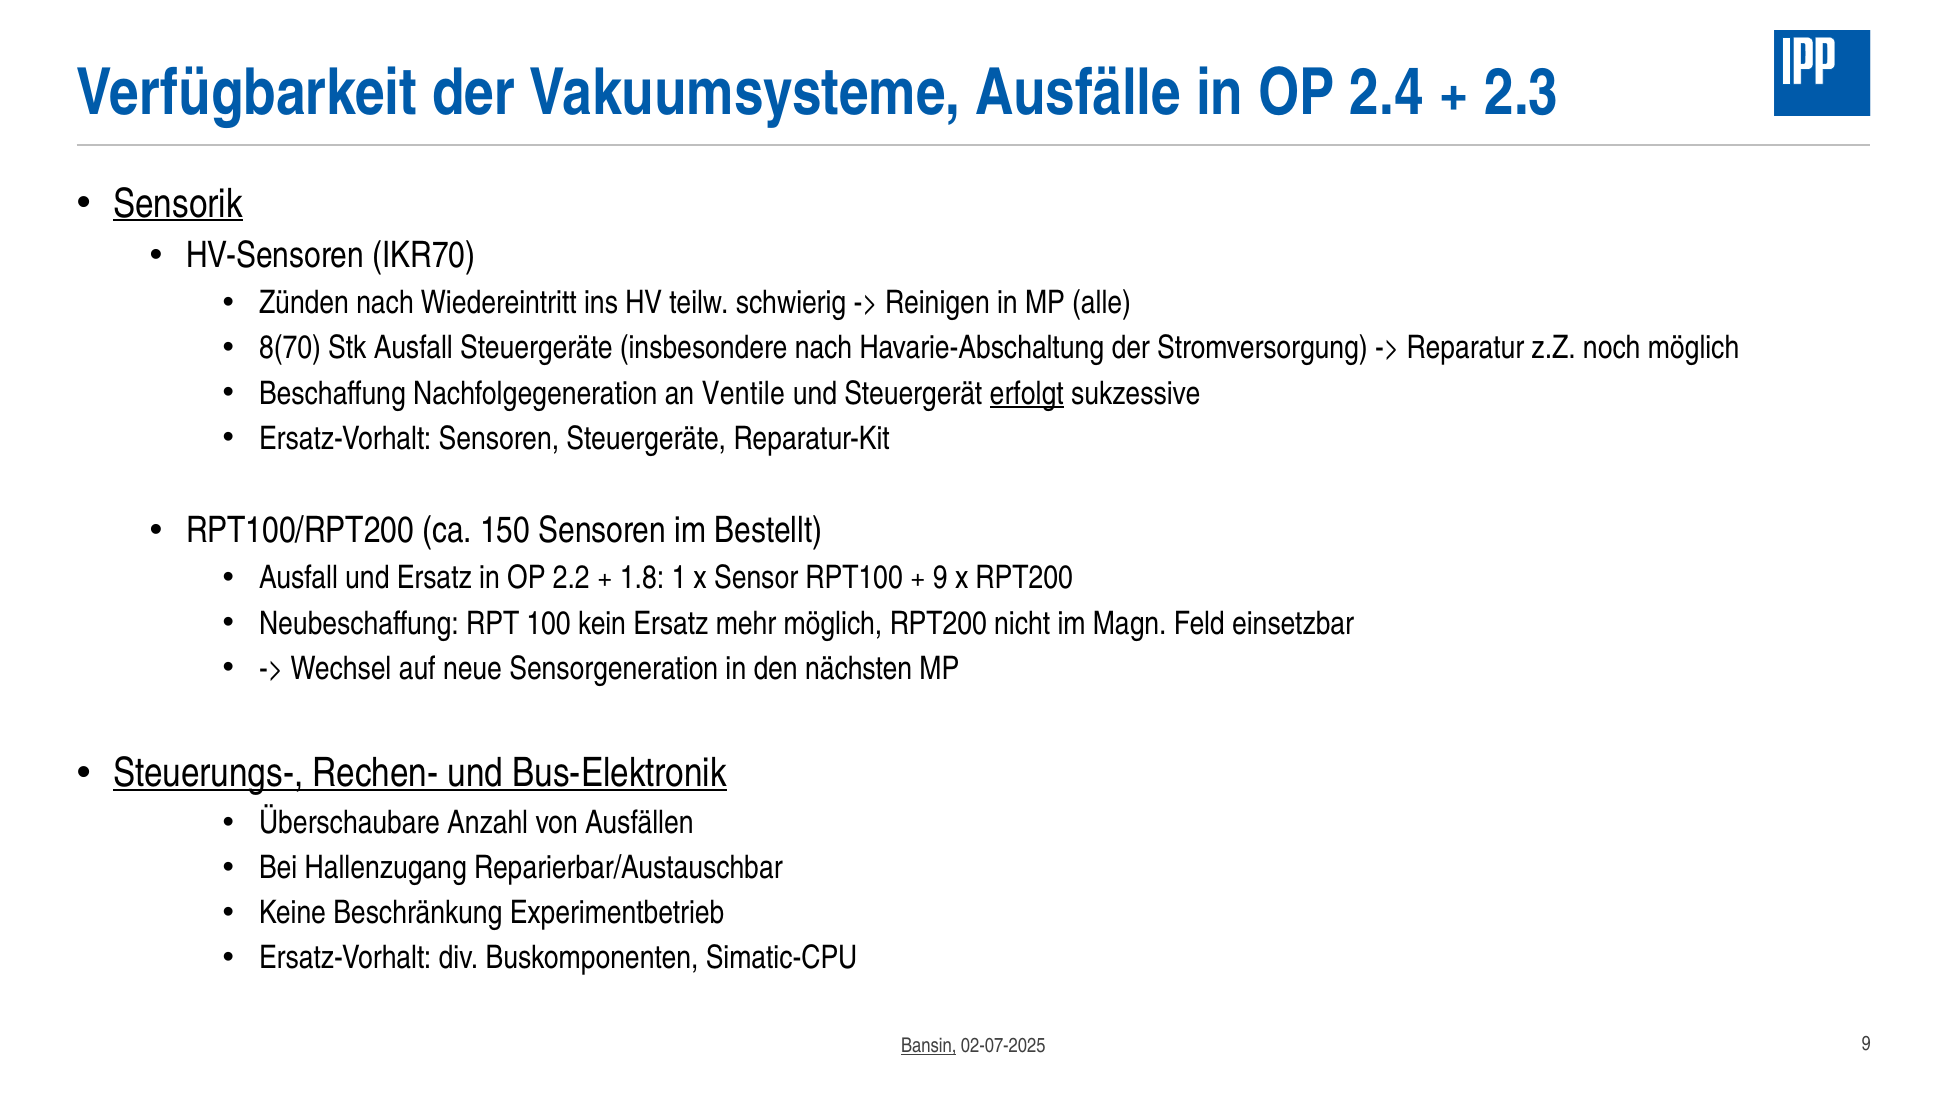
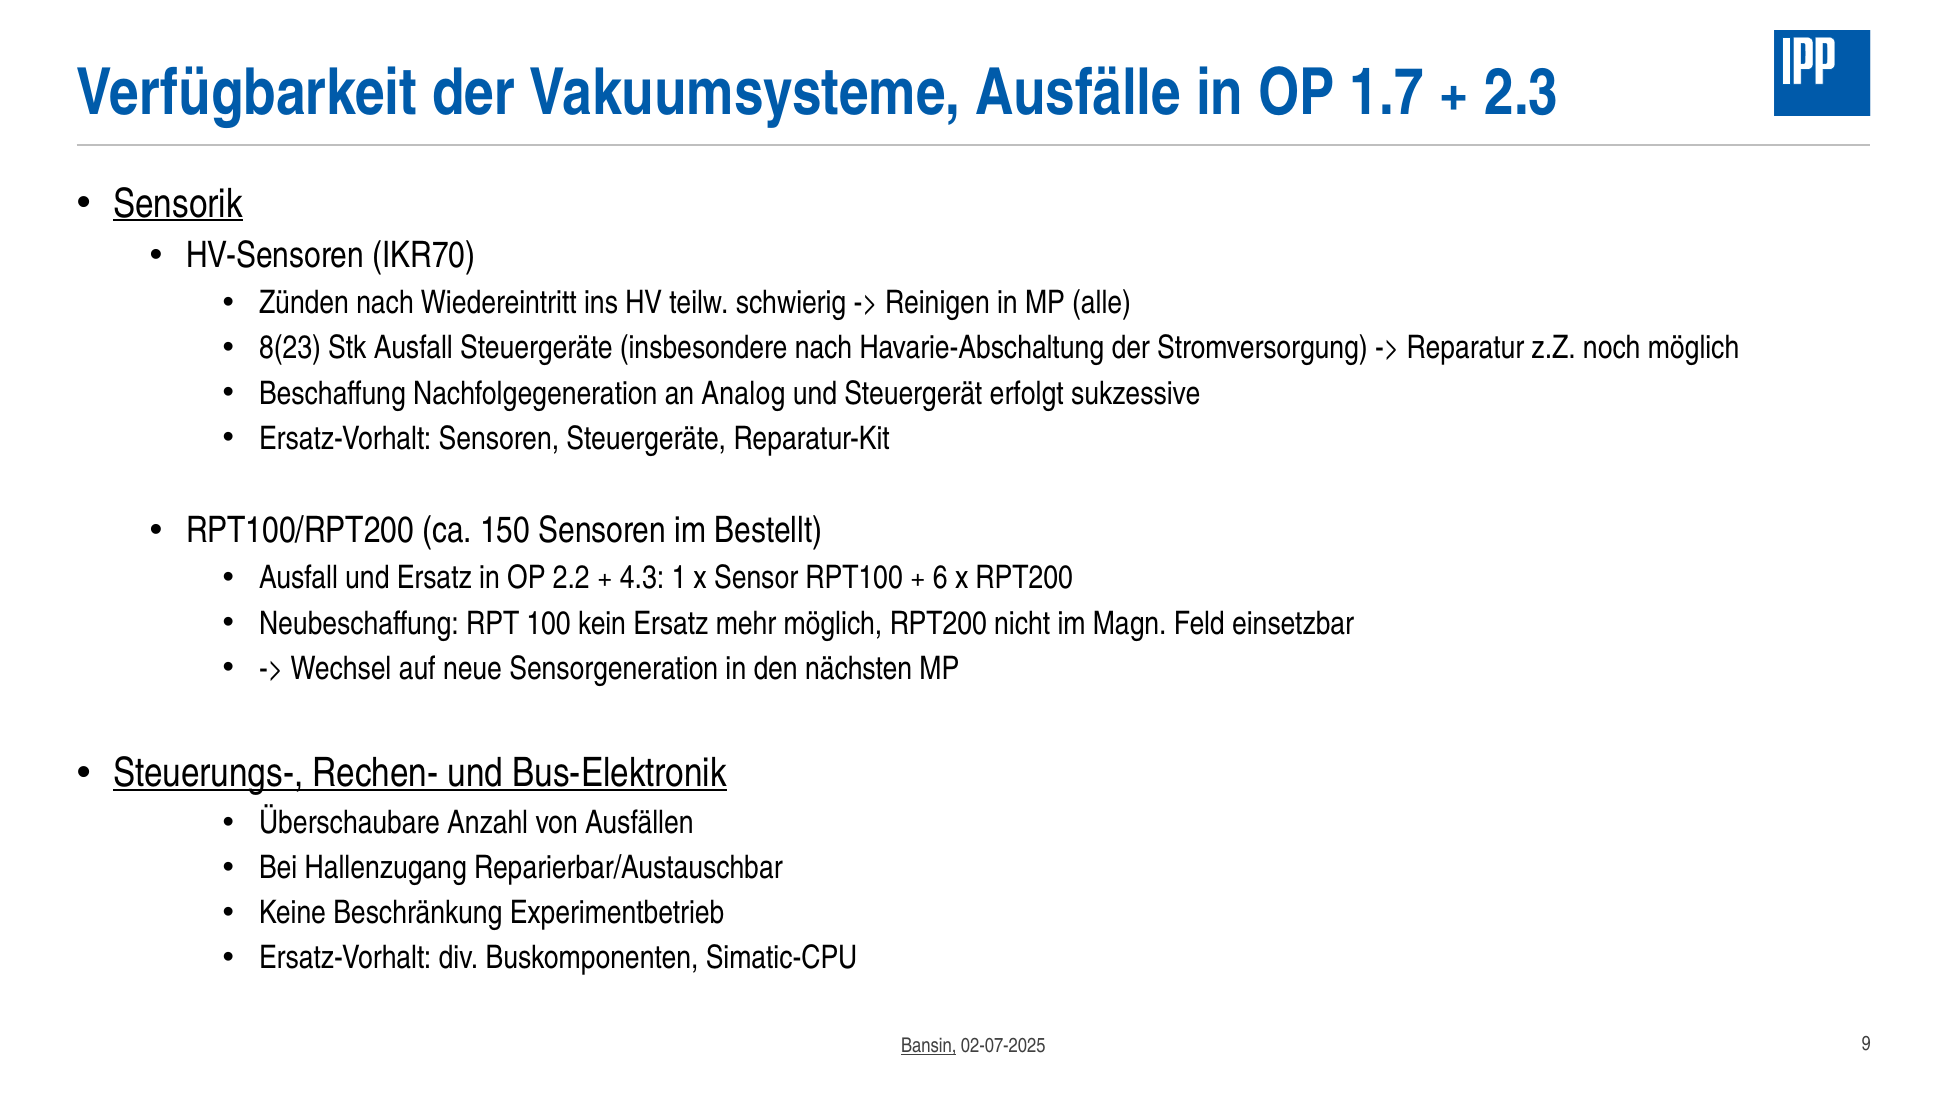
2.4: 2.4 -> 1.7 (1387, 93)
8(70: 8(70 -> 8(23 (290, 348)
Ventile: Ventile -> Analog (743, 393)
erfolgt underline: present -> none (1027, 393)
1.8: 1.8 -> 4.3 (642, 578)
9: 9 -> 6 (940, 578)
